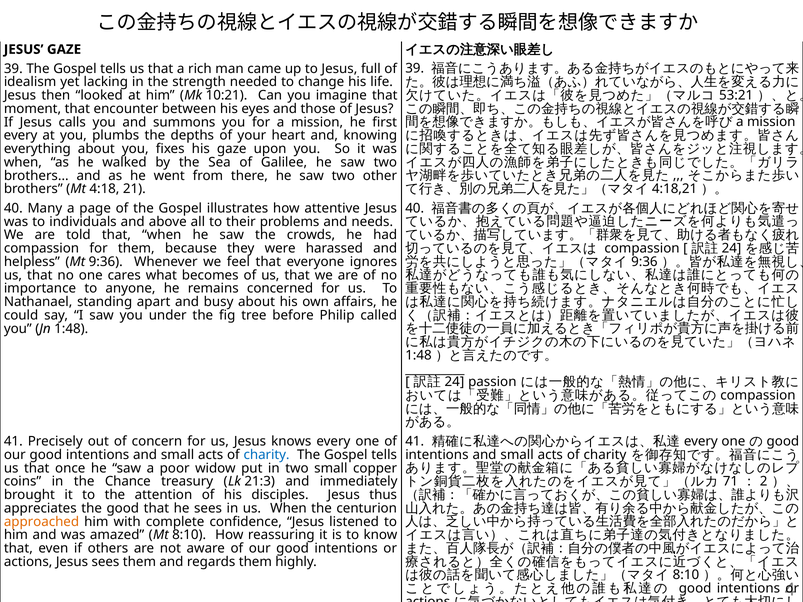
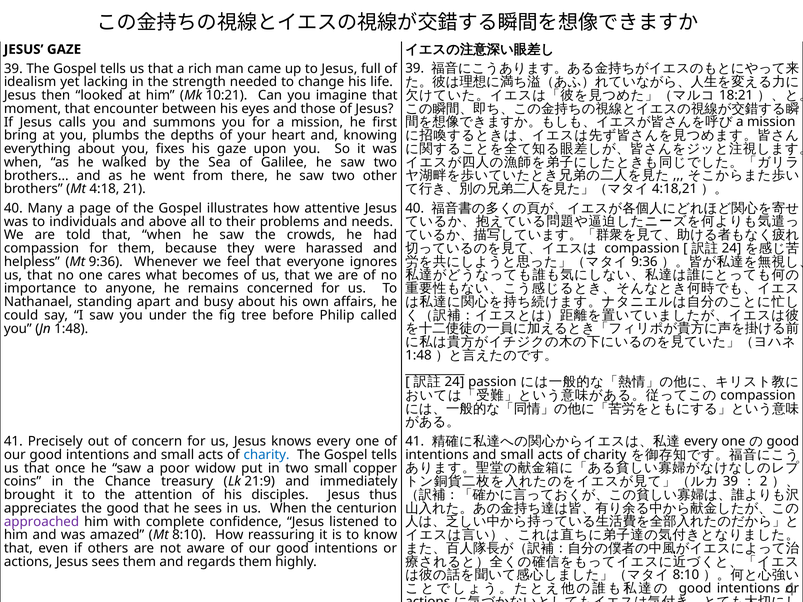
53:21: 53:21 -> 18:21 (736, 95)
every: every -> bring (21, 136)
71: 71 -> 39 (730, 482)
21:3: 21:3 -> 21:9 (260, 482)
approached colour: orange -> purple (41, 522)
